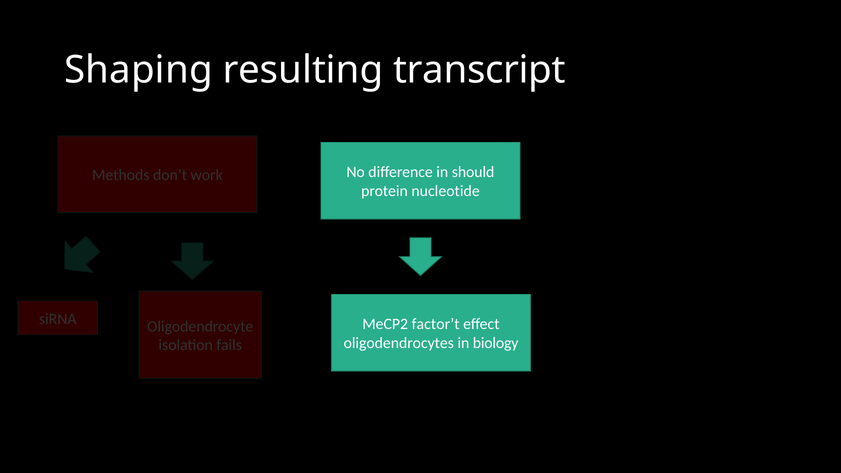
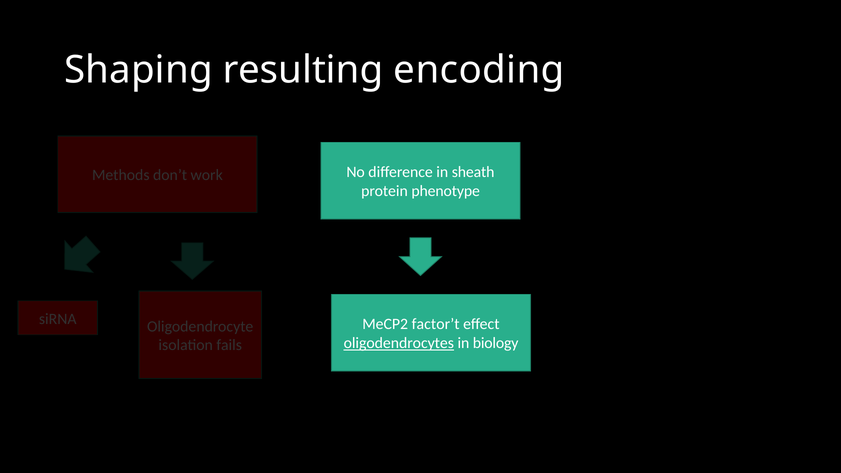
transcript: transcript -> encoding (479, 70)
should: should -> sheath (473, 172)
nucleotide: nucleotide -> phenotype (446, 191)
oligodendrocytes underline: none -> present (399, 343)
